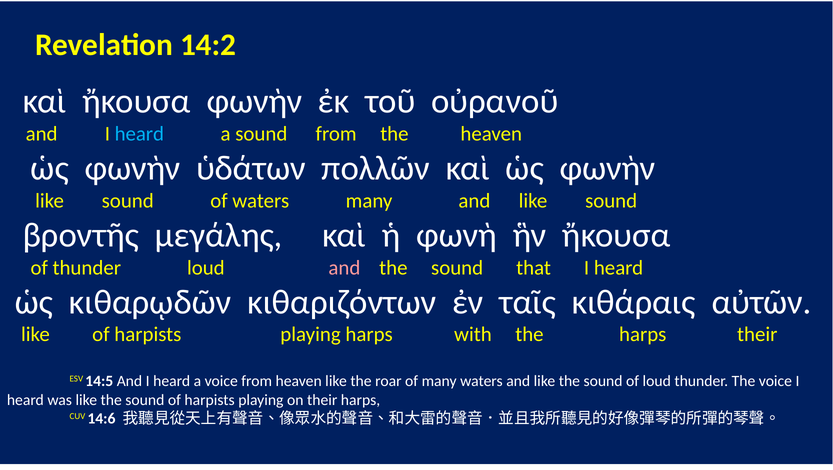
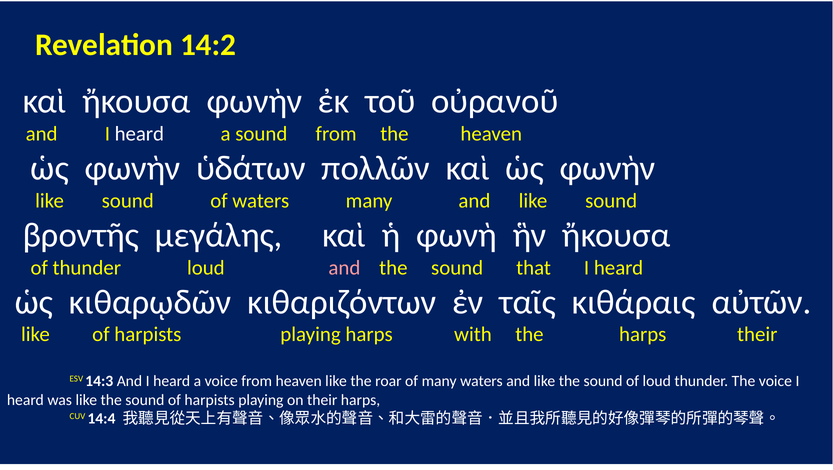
heard colour: light blue -> white (139, 134)
14:5: 14:5 -> 14:3 (99, 381)
14:6: 14:6 -> 14:4 (101, 418)
